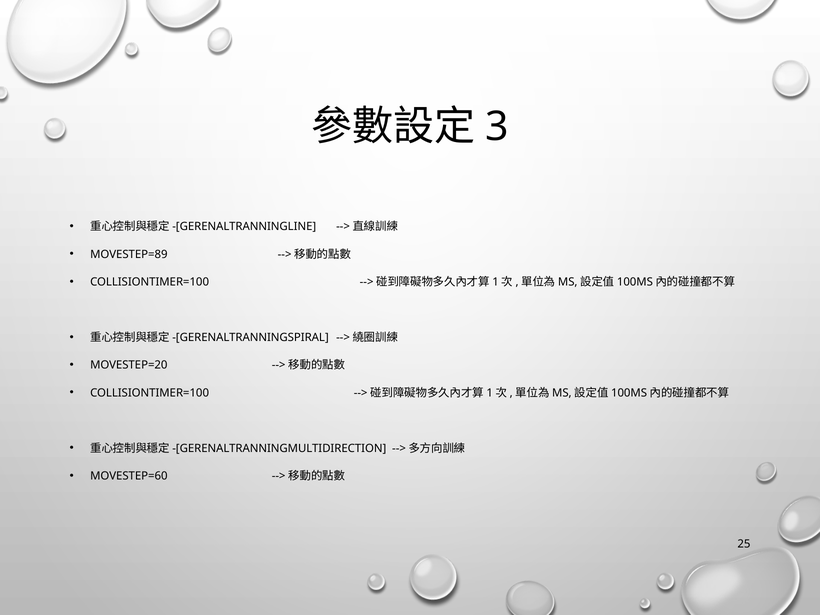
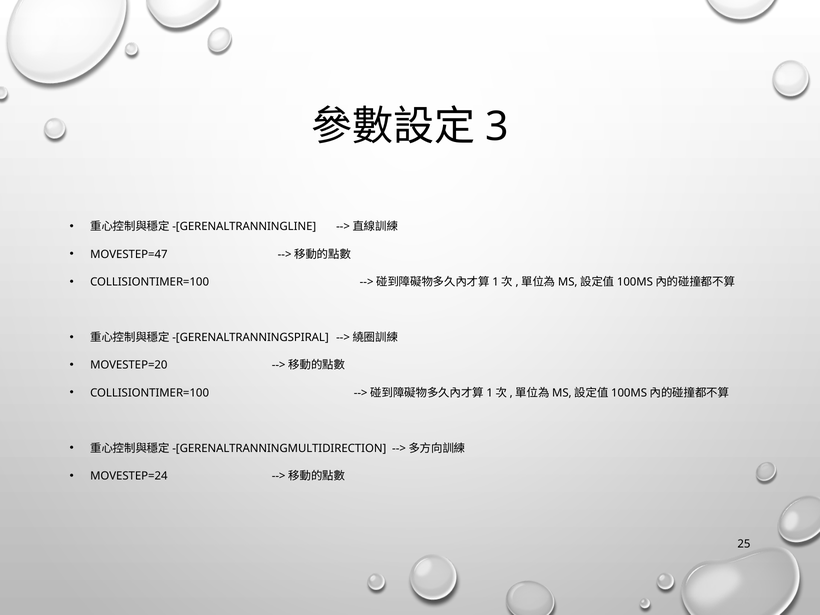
MOVESTEP=89: MOVESTEP=89 -> MOVESTEP=47 (129, 254)
MOVESTEP=60: MOVESTEP=60 -> MOVESTEP=24 (129, 476)
